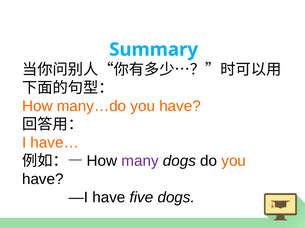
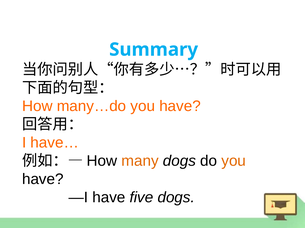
many colour: purple -> orange (140, 161)
